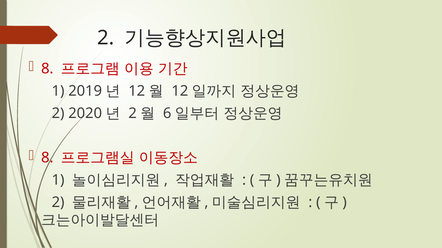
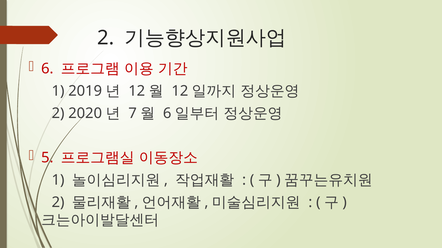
8: 8 -> 6 (47, 69)
2: 2 -> 7 (133, 114)
8: 8 -> 5 (47, 158)
